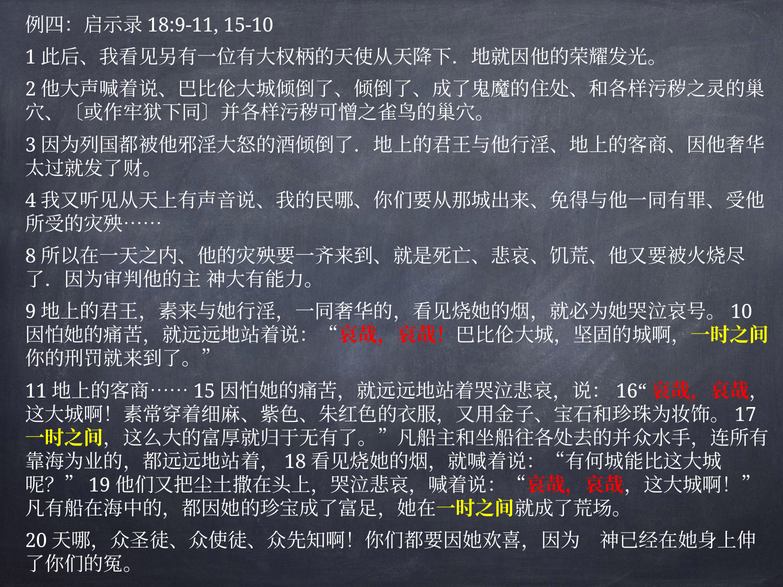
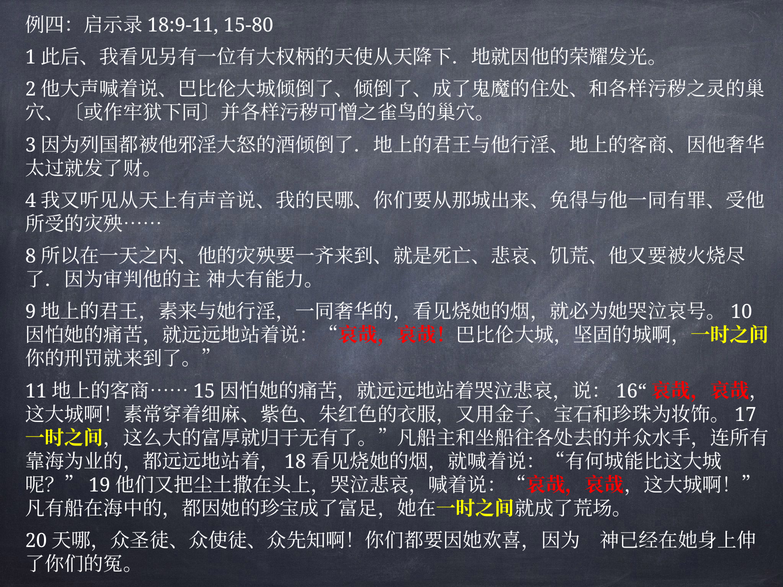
15-10: 15-10 -> 15-80 (248, 25)
